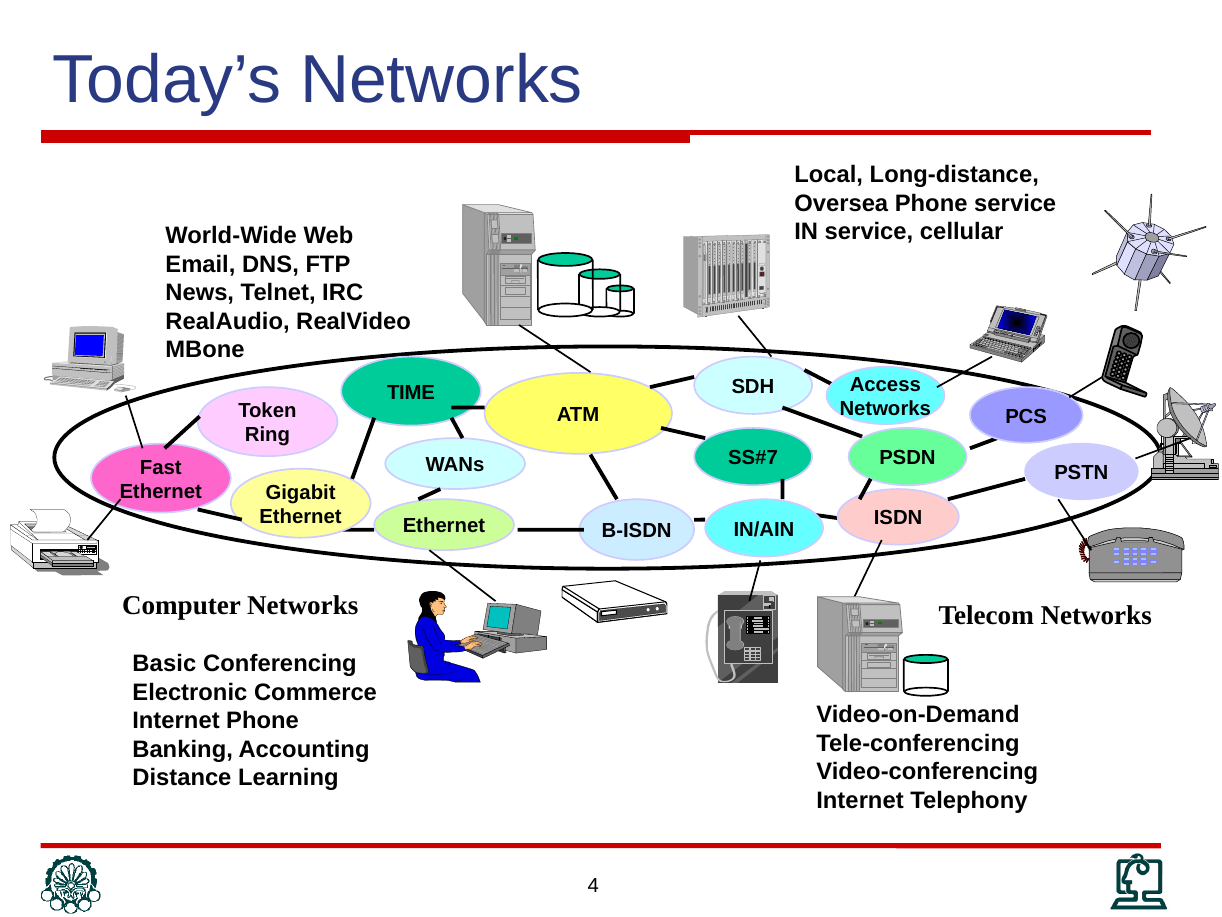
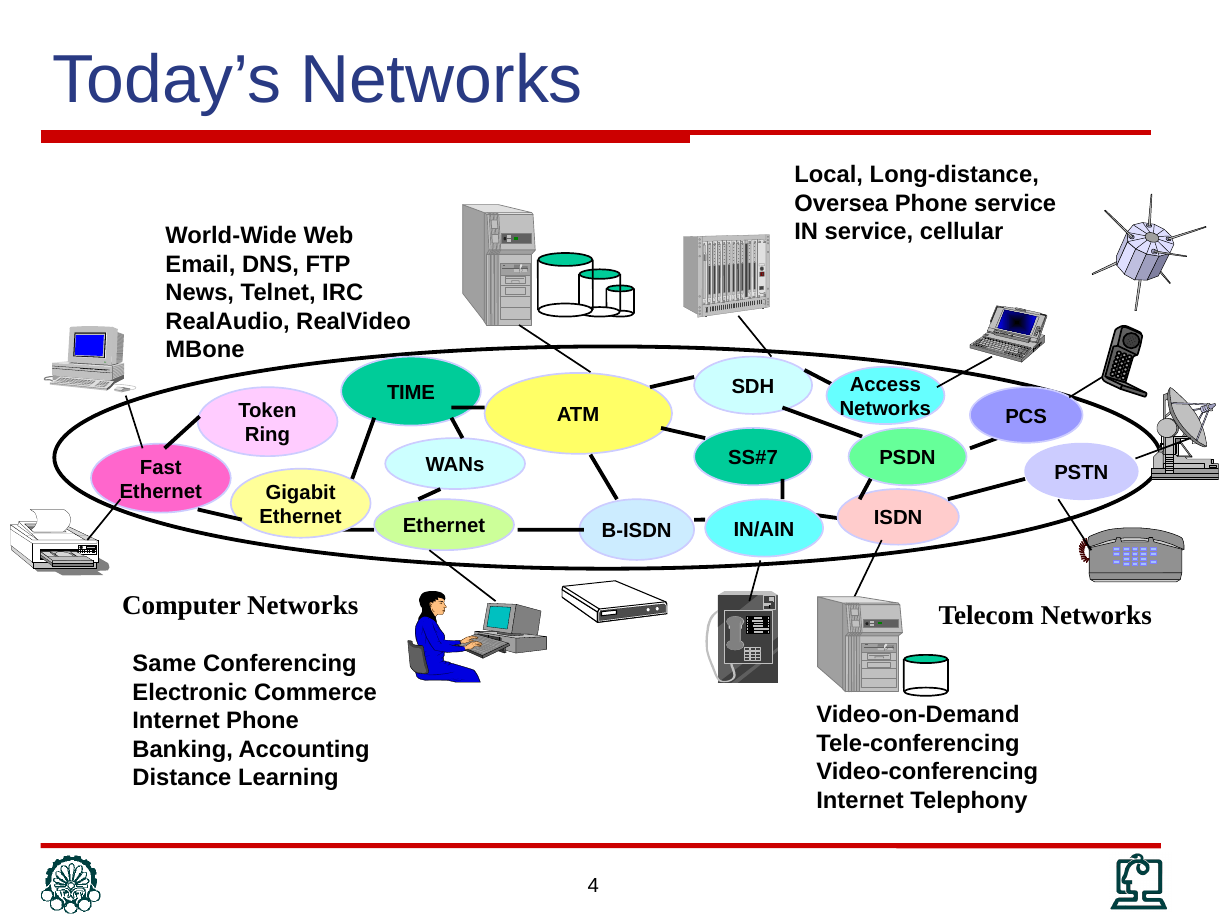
Basic: Basic -> Same (164, 663)
